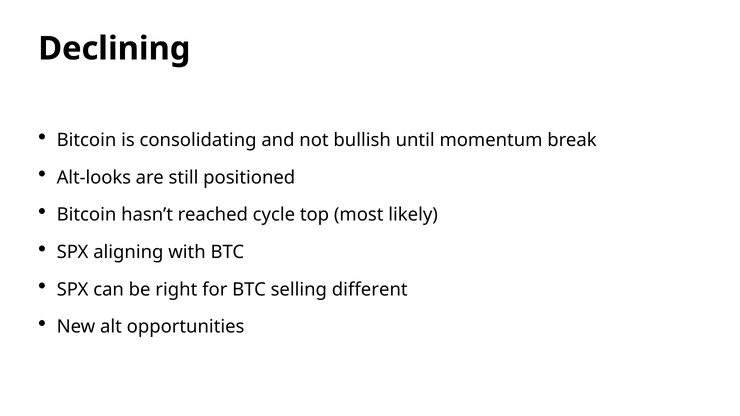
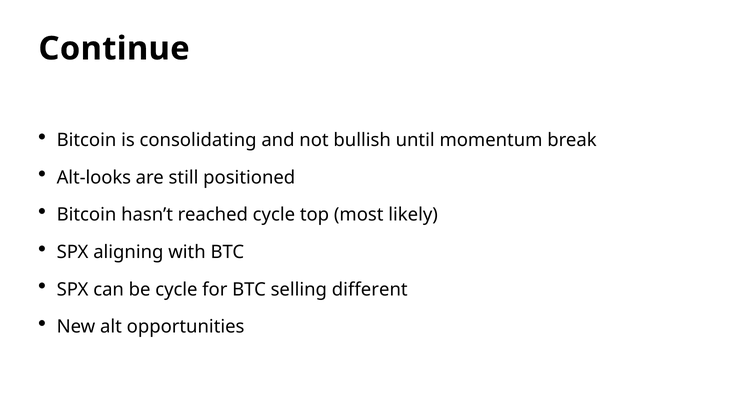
Declining: Declining -> Continue (114, 49)
be right: right -> cycle (176, 290)
